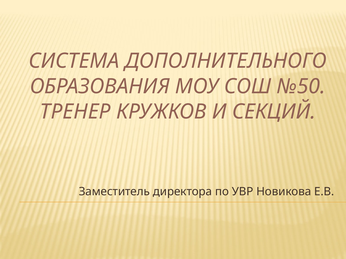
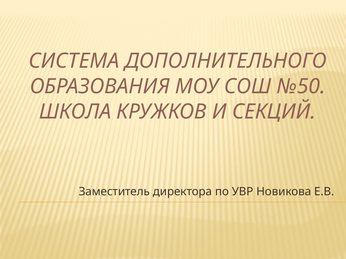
ТРЕНЕР: ТРЕНЕР -> ШКОЛА (75, 112)
